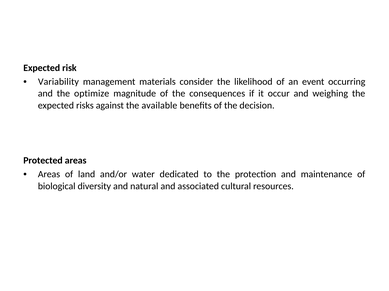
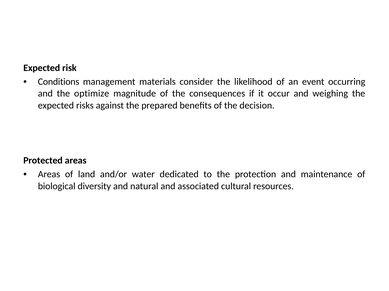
Variability: Variability -> Conditions (59, 82)
available: available -> prepared (159, 106)
